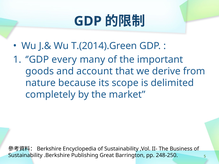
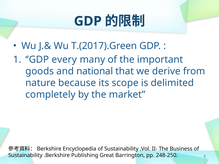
T.(2014).Green: T.(2014).Green -> T.(2017).Green (104, 46)
account: account -> national (95, 71)
